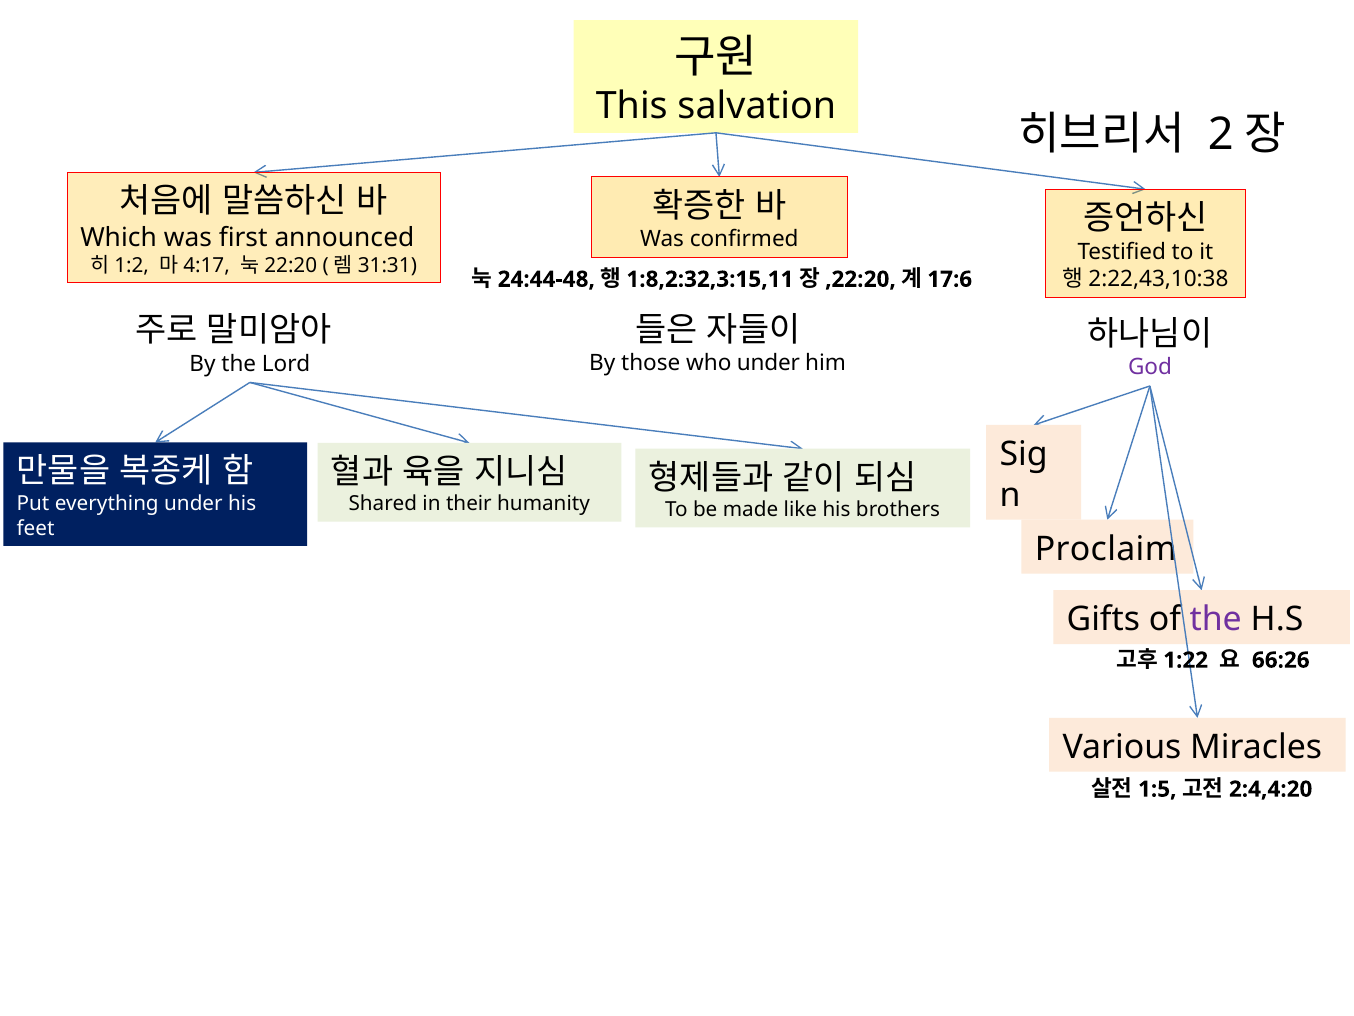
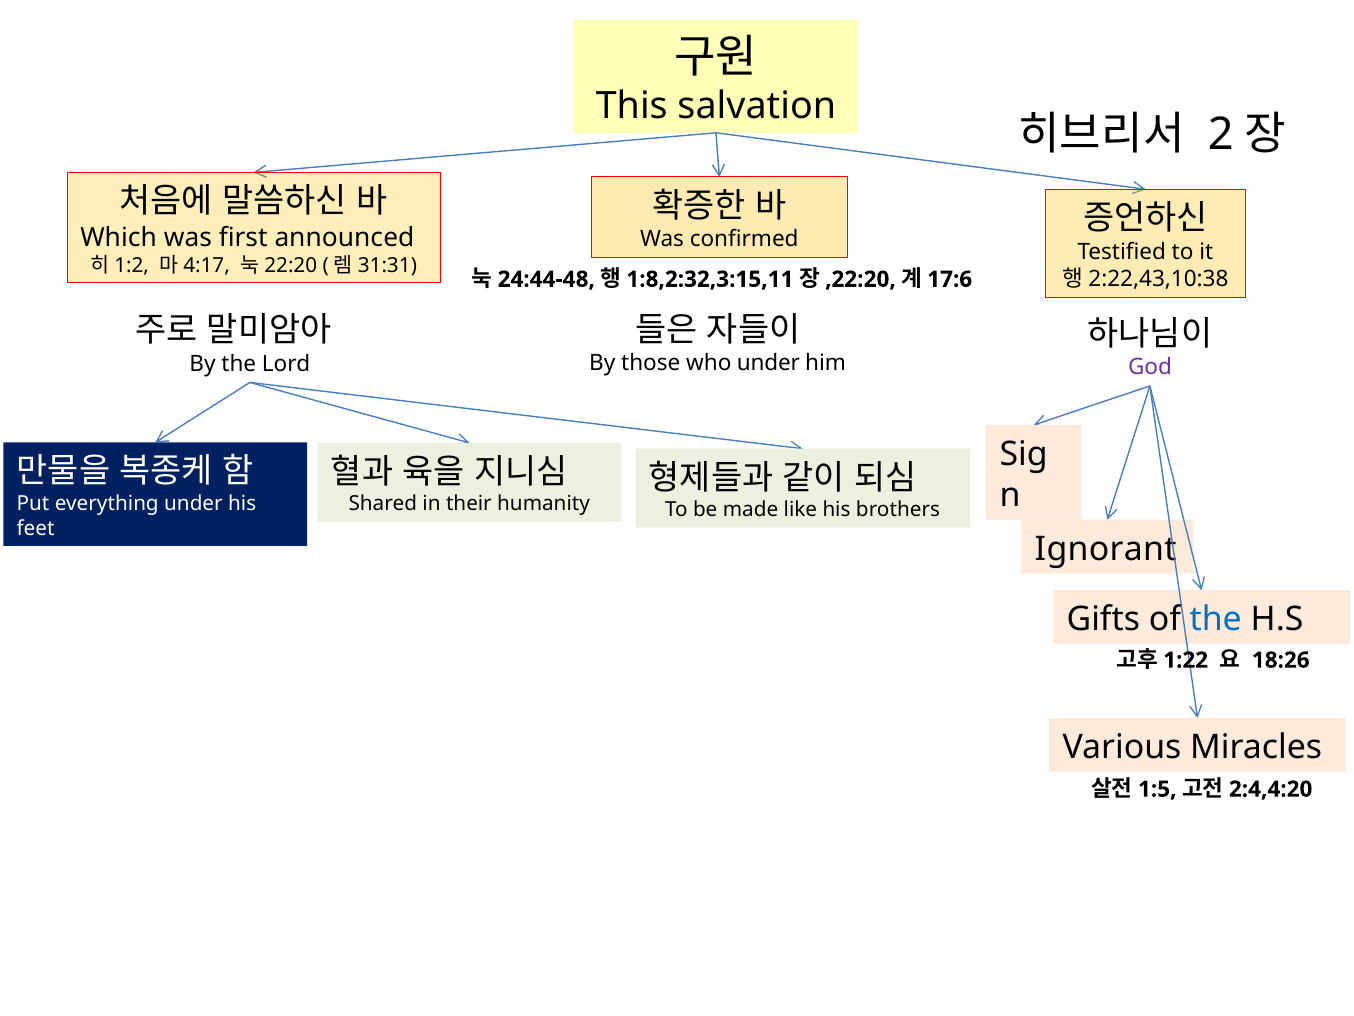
Proclaim: Proclaim -> Ignorant (1106, 549)
the colour: purple -> blue (1216, 619)
66:26: 66:26 -> 18:26 (1281, 660)
